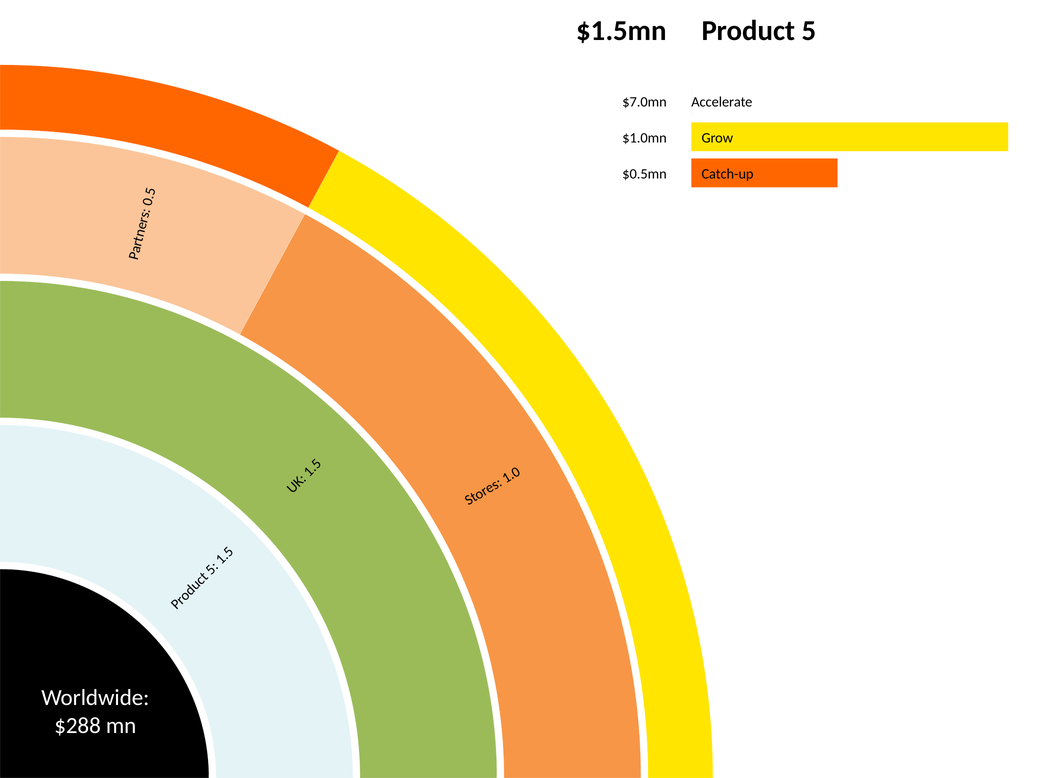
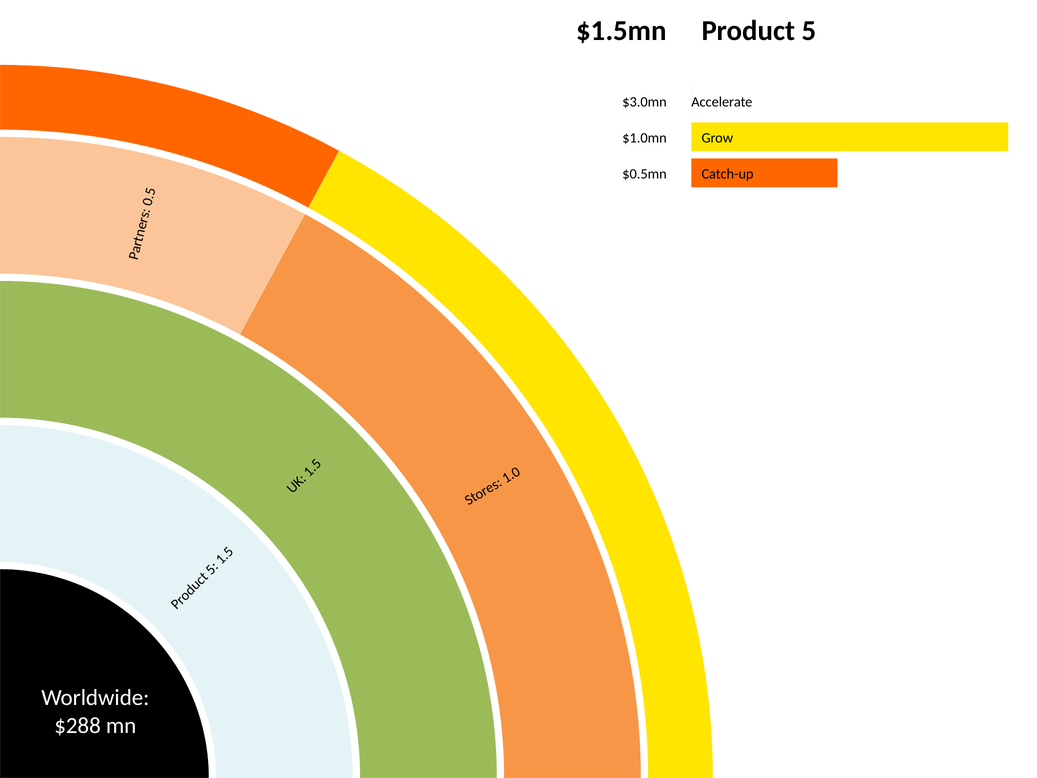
$7.0mn: $7.0mn -> $3.0mn (645, 102)
